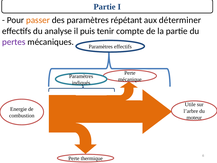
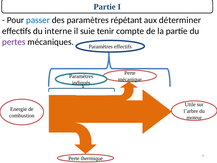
passer colour: orange -> blue (38, 20)
analyse: analyse -> interne (58, 31)
puis: puis -> suie (88, 31)
